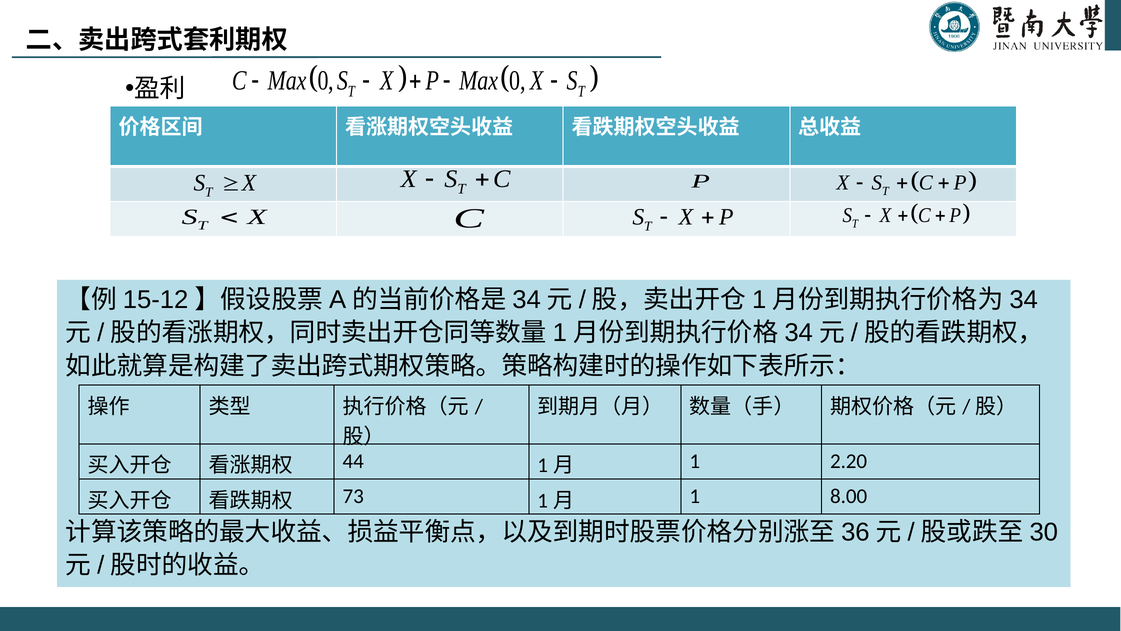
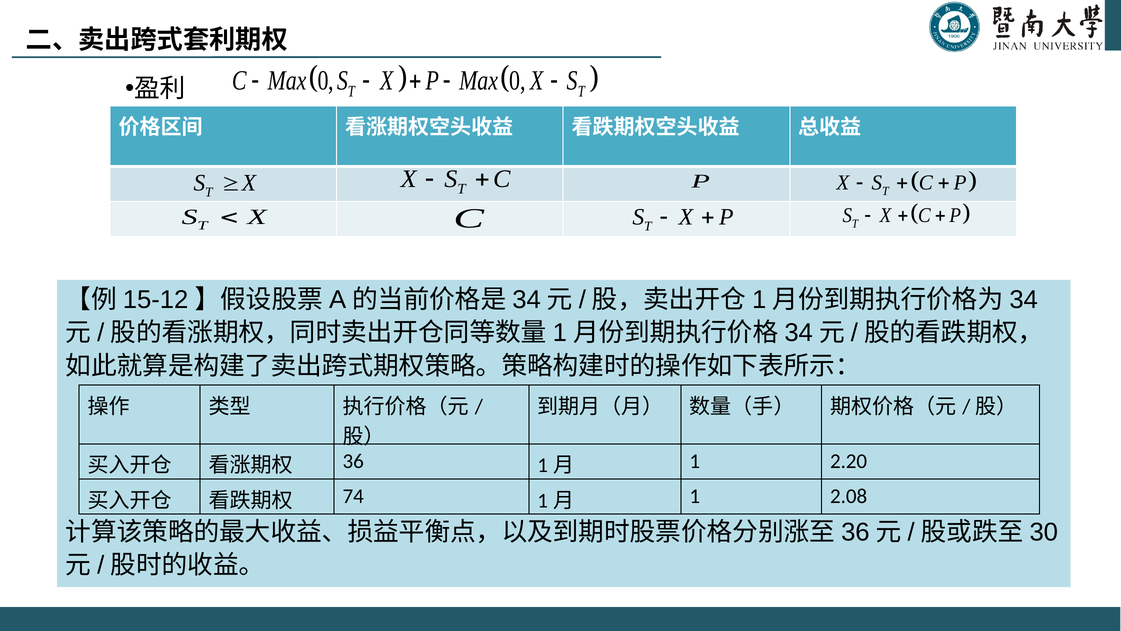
44: 44 -> 36 (353, 461)
73: 73 -> 74 (353, 496)
8.00: 8.00 -> 2.08 (849, 496)
